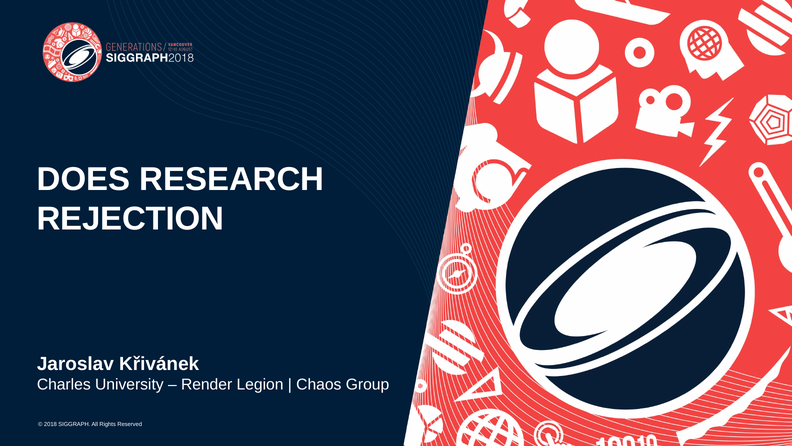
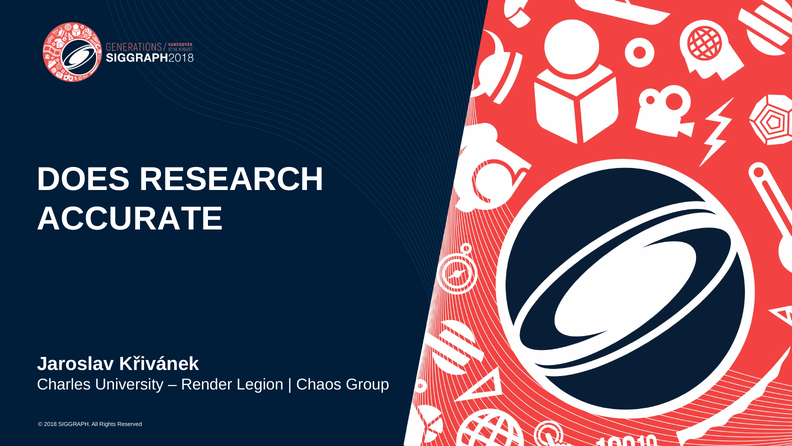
REJECTION: REJECTION -> ACCURATE (130, 218)
